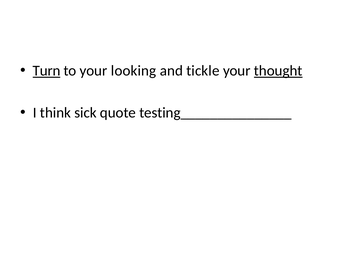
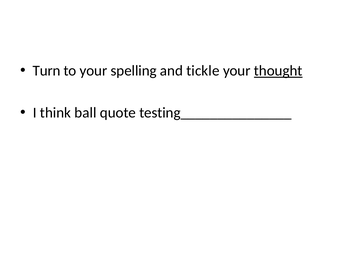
Turn underline: present -> none (47, 71)
looking: looking -> spelling (134, 71)
sick: sick -> ball (85, 113)
